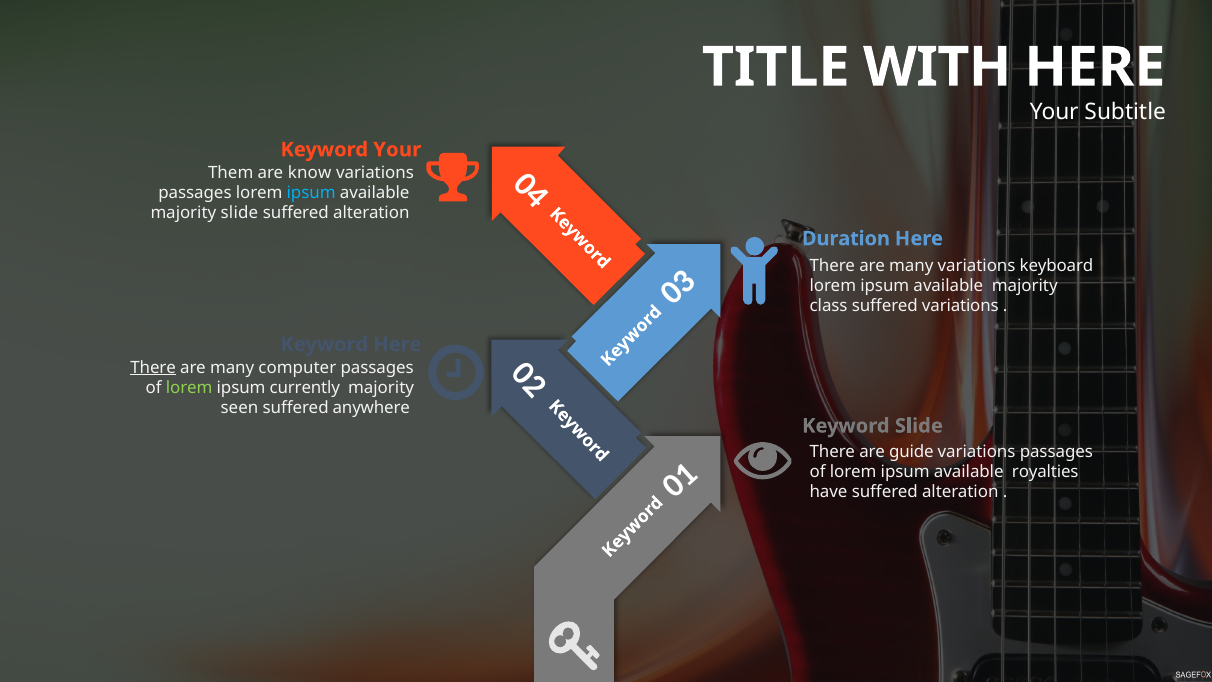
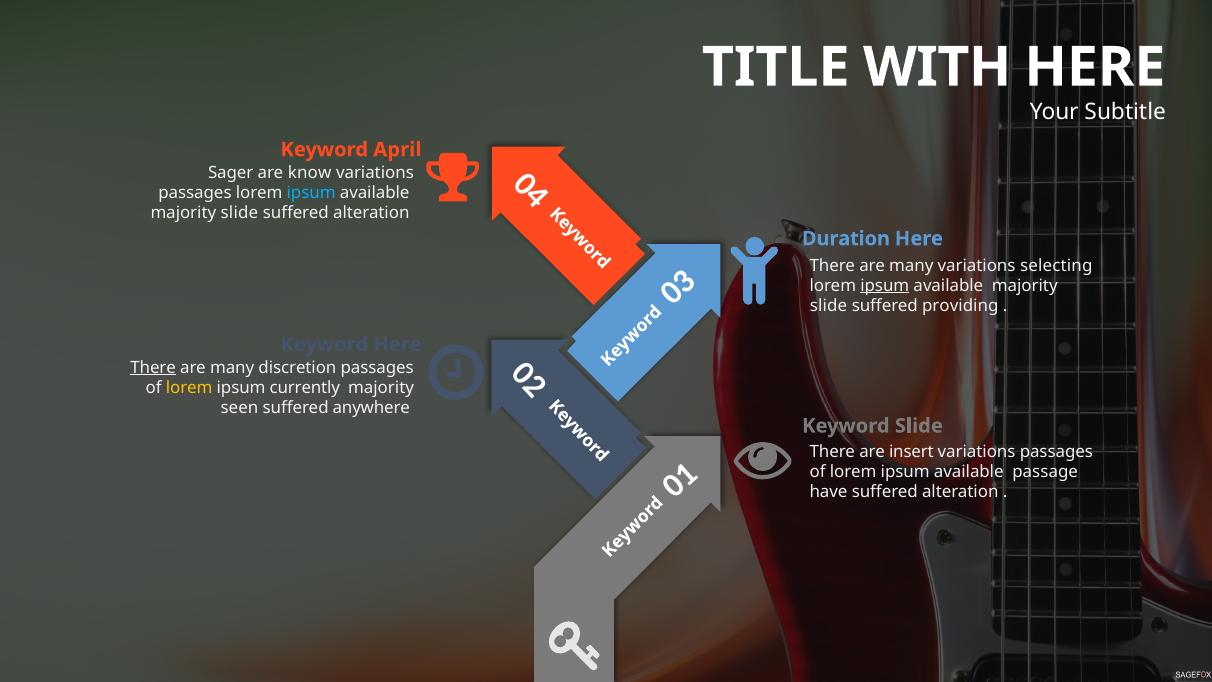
Keyword Your: Your -> April (397, 150)
Them: Them -> Sager (231, 173)
keyboard: keyboard -> selecting (1056, 265)
ipsum underline: none -> present (885, 286)
class: class -> slide (829, 306)
suffered variations: variations -> providing (960, 306)
computer: computer -> discretion (297, 367)
lorem colour: light green -> yellow (189, 388)
guide: guide -> insert (911, 451)
royalties: royalties -> passage (1045, 472)
